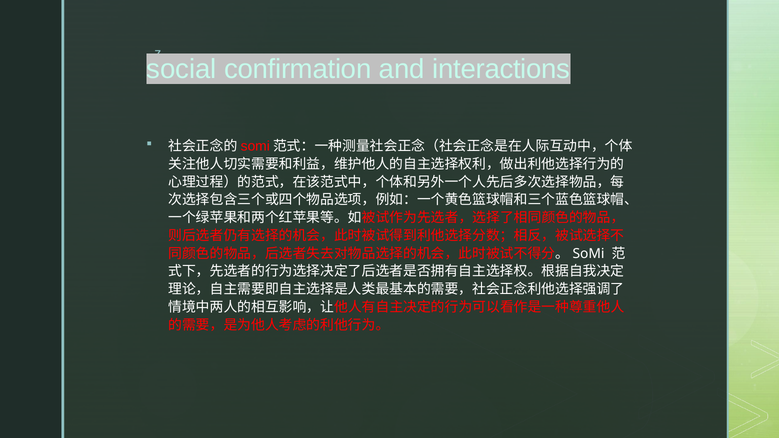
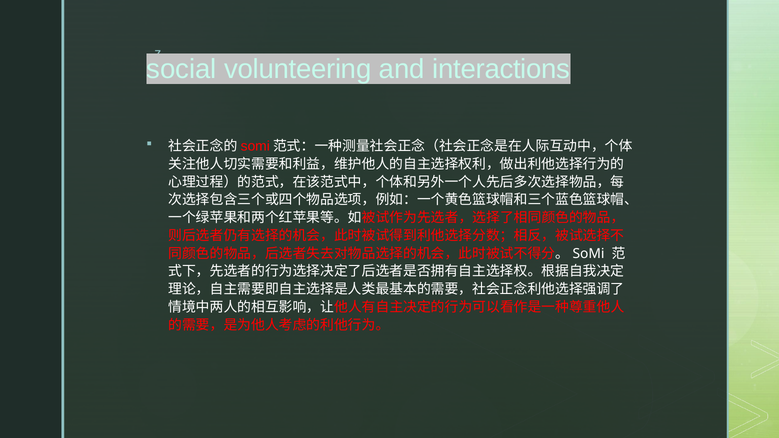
confirmation: confirmation -> volunteering (298, 69)
